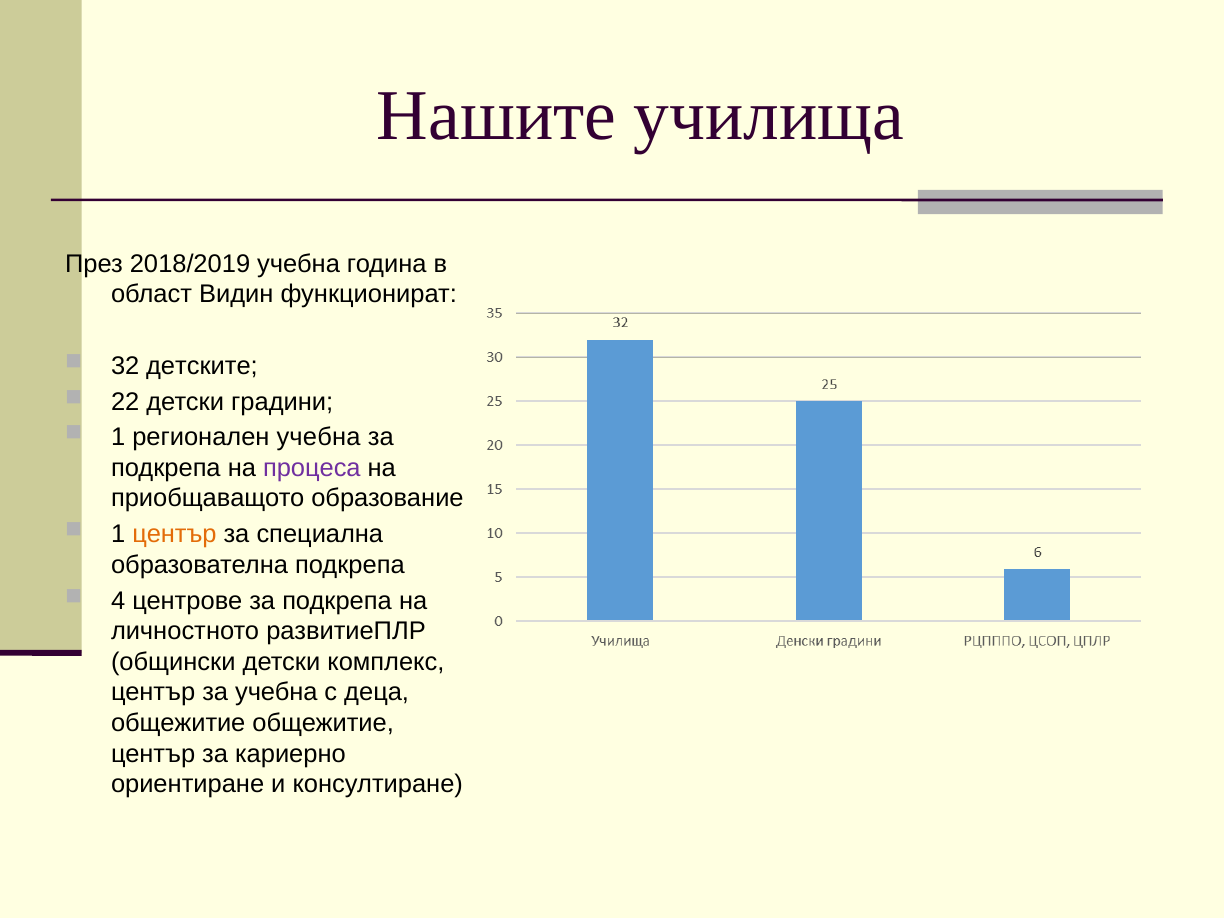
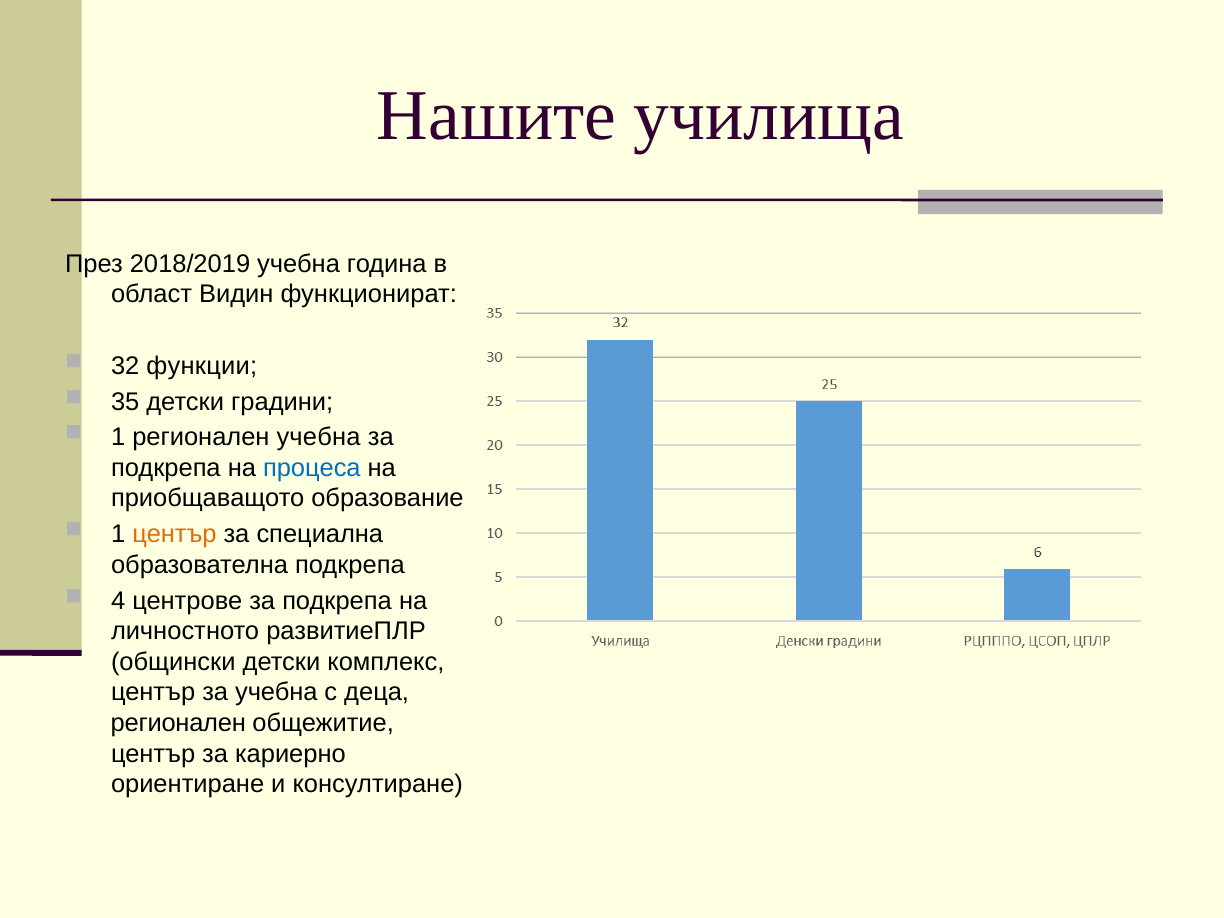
детските: детските -> функции (202, 366)
22: 22 -> 35 (125, 402)
процеса colour: purple -> blue (312, 468)
общежитие: общежитие -> регионален (178, 723)
